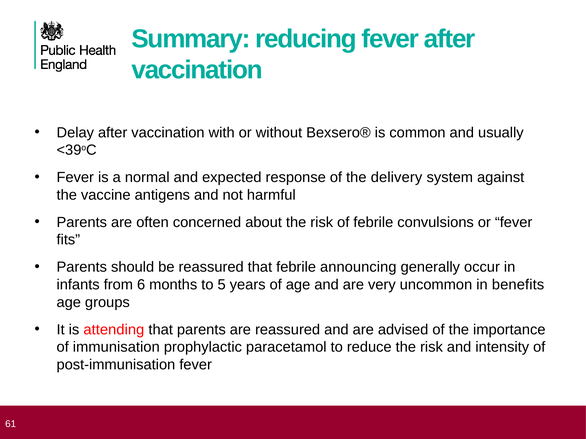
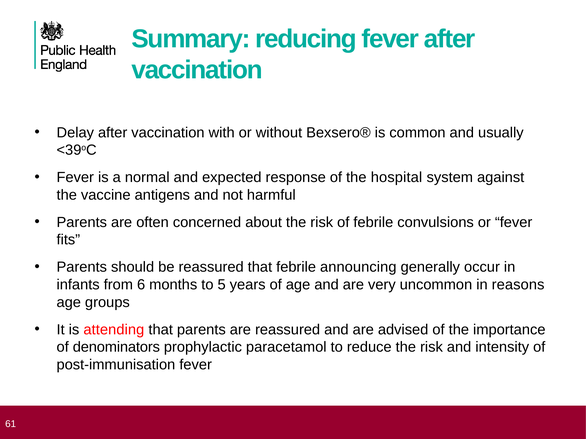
delivery: delivery -> hospital (397, 178)
benefits: benefits -> reasons (518, 285)
immunisation: immunisation -> denominators (116, 348)
